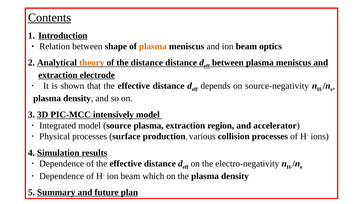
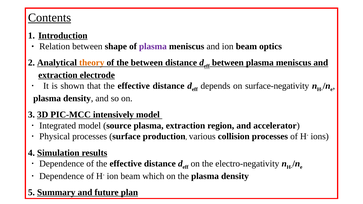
plasma colour: orange -> purple (153, 46)
the distance: distance -> between (147, 63)
source-negativity: source-negativity -> surface-negativity (277, 86)
